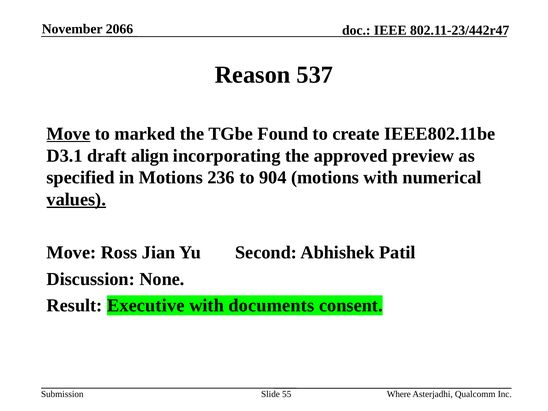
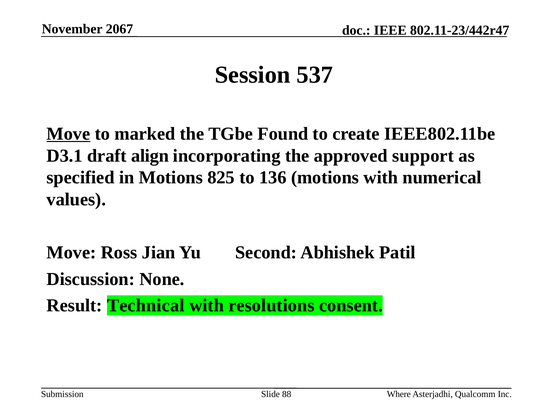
2066: 2066 -> 2067 (119, 29)
Reason: Reason -> Session (253, 75)
preview: preview -> support (423, 156)
236: 236 -> 825 (221, 178)
904: 904 -> 136 (273, 178)
values underline: present -> none (76, 199)
Executive: Executive -> Technical (146, 305)
documents: documents -> resolutions (271, 305)
55: 55 -> 88 (287, 394)
